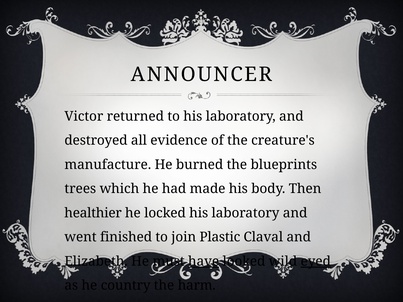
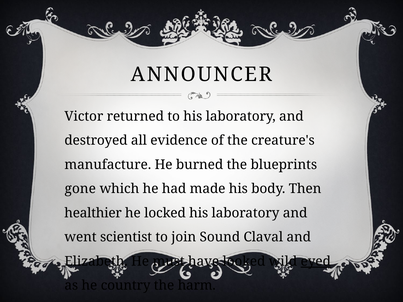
trees: trees -> gone (80, 189)
finished: finished -> scientist (126, 237)
Plastic: Plastic -> Sound (220, 237)
have underline: present -> none (204, 262)
